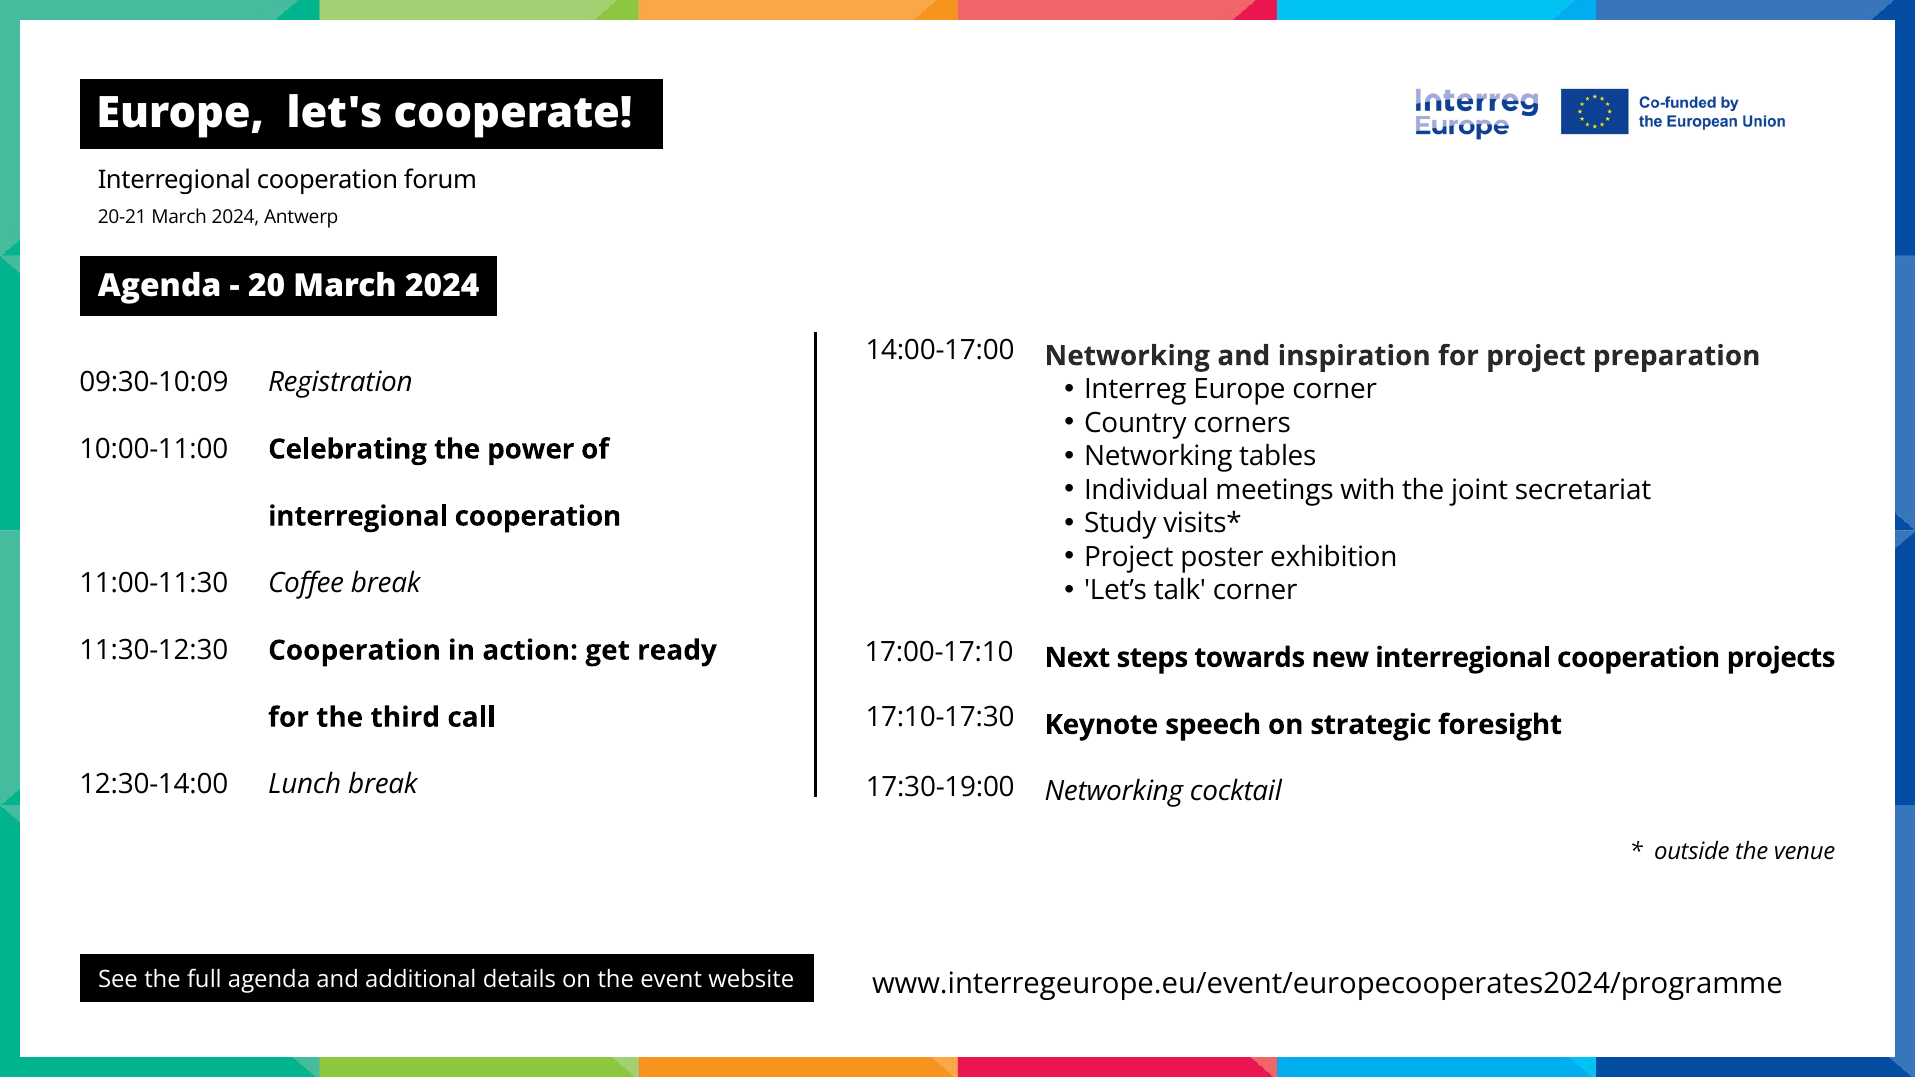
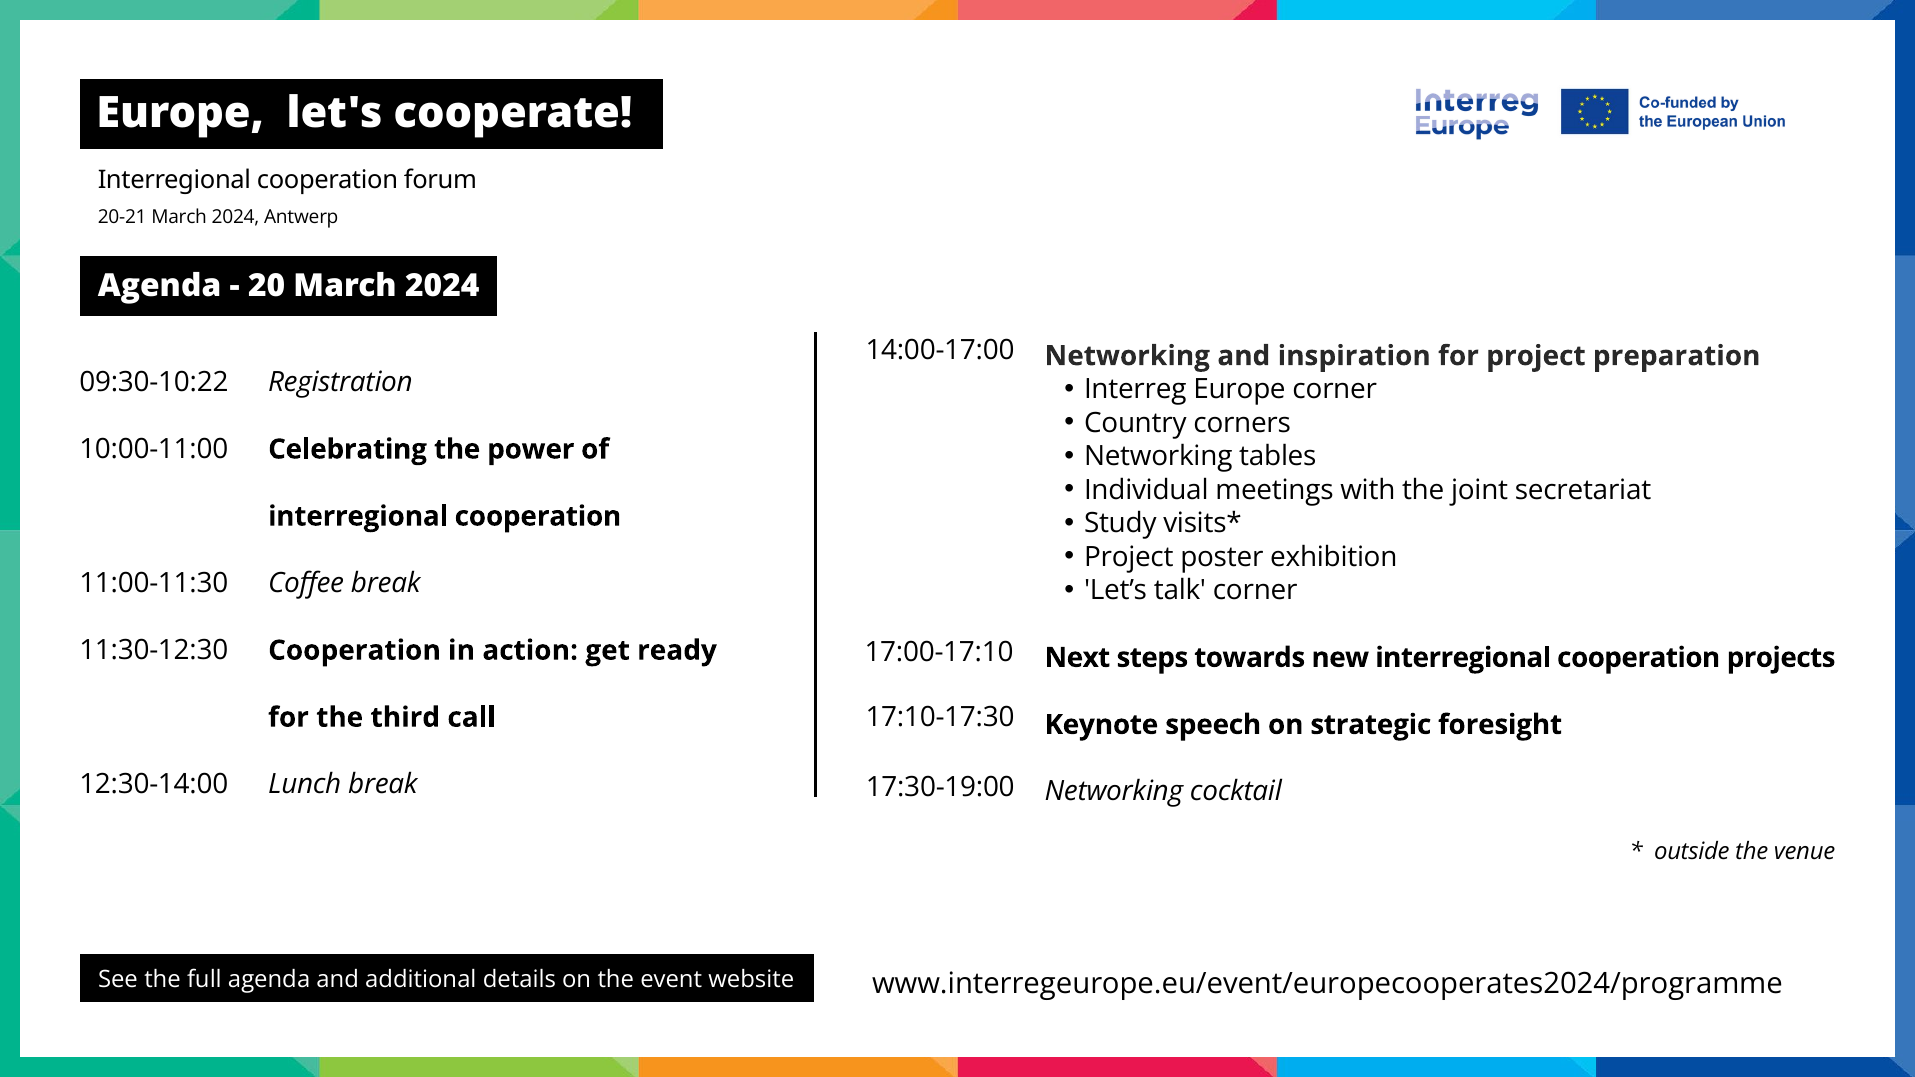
09:30-10:09: 09:30-10:09 -> 09:30-10:22 (154, 382)
